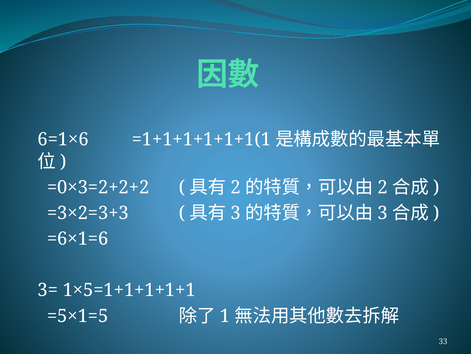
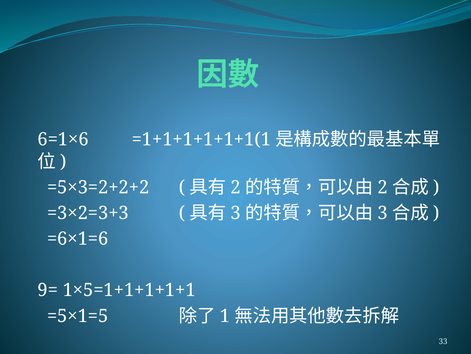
=0×3=2+2+2: =0×3=2+2+2 -> =5×3=2+2+2 (98, 187)
3=: 3= -> 9= (48, 290)
